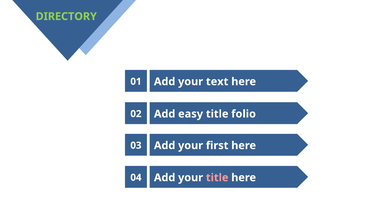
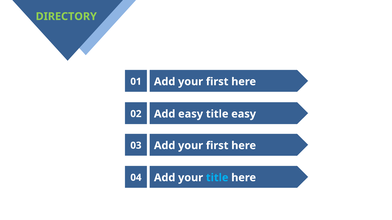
text: text -> first (217, 82)
title folio: folio -> easy (244, 114)
title colour: pink -> light blue (217, 178)
